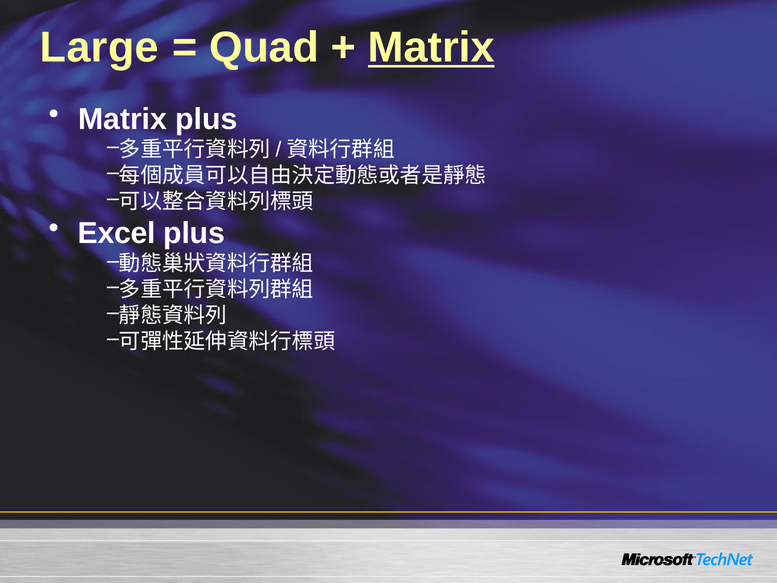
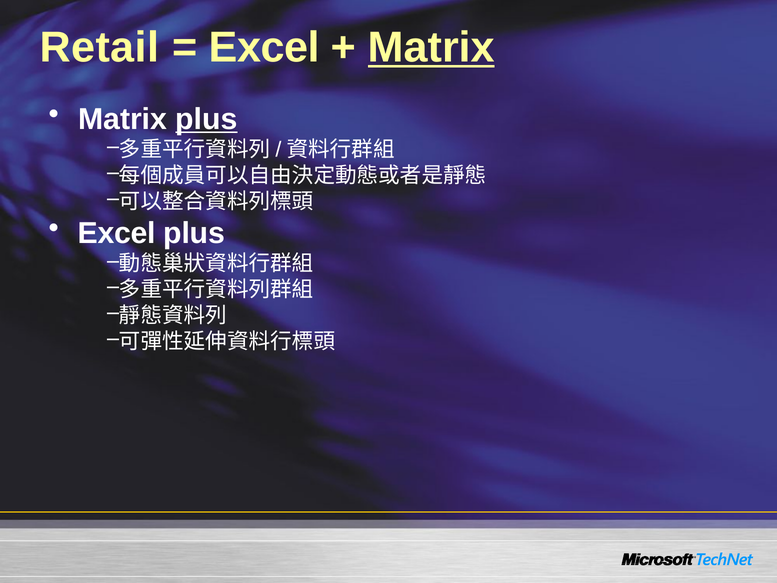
Large: Large -> Retail (99, 48)
Quad: Quad -> Excel (264, 48)
plus underline: none -> present (206, 119)
